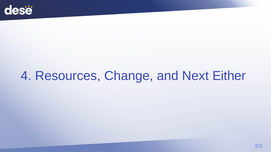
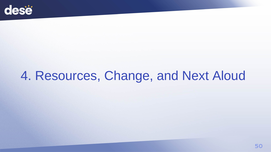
Either: Either -> Aloud (229, 76)
